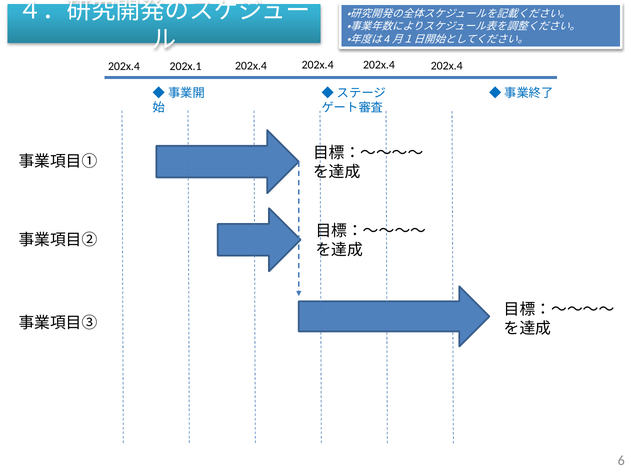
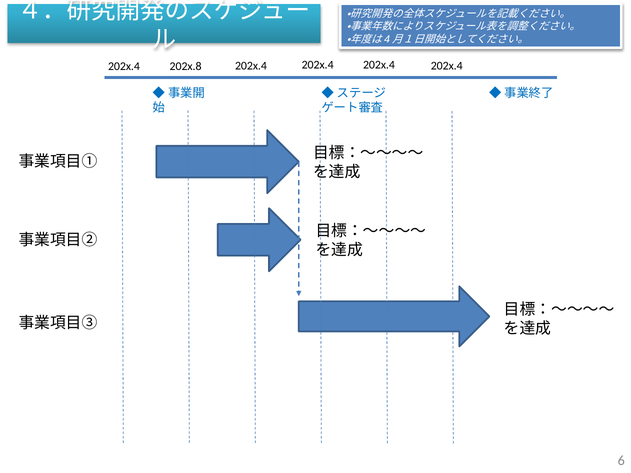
202x.1: 202x.1 -> 202x.8 (186, 66)
